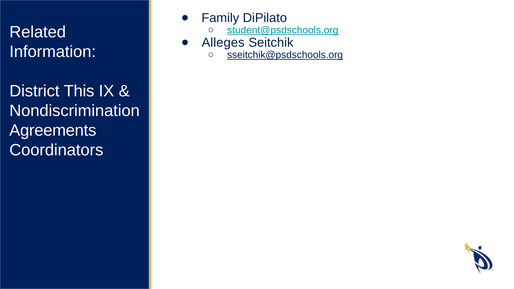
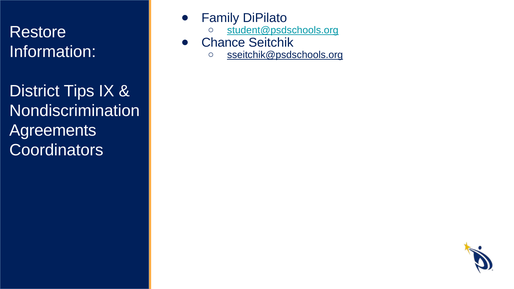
Related: Related -> Restore (38, 32)
Alleges: Alleges -> Chance (223, 43)
This: This -> Tips (79, 91)
